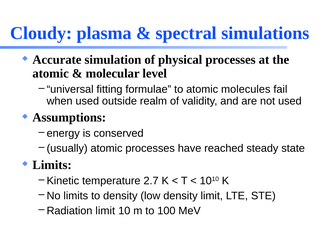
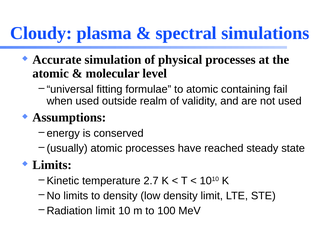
molecules: molecules -> containing (246, 89)
